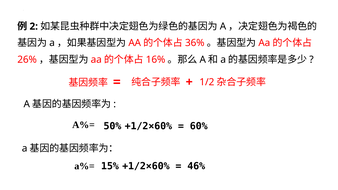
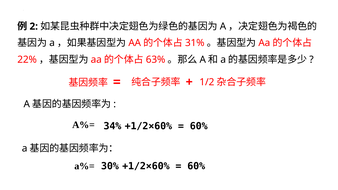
36%: 36% -> 31% (195, 43)
26%: 26% -> 22% (27, 60)
16%: 16% -> 63% (156, 60)
50%: 50% -> 34% (112, 126)
15%: 15% -> 30% (110, 166)
46%: 46% -> 60% (196, 166)
